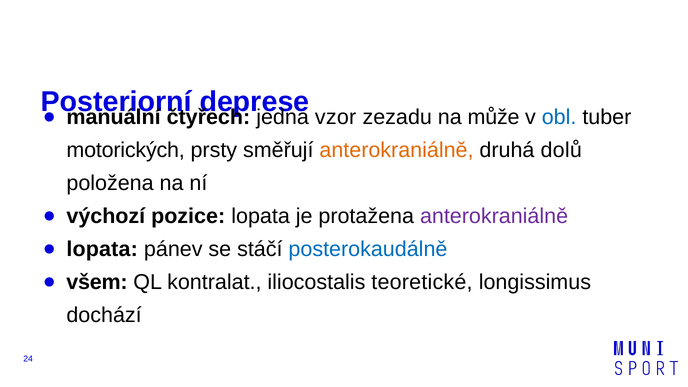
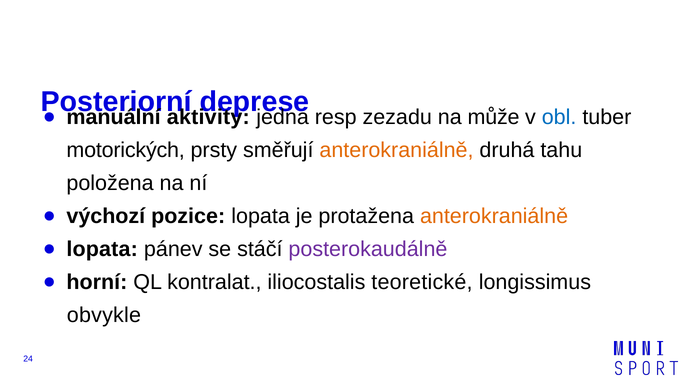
čtyřech: čtyřech -> aktivity (208, 117)
vzor: vzor -> resp (336, 117)
dolů: dolů -> tahu (561, 150)
anterokraniálně colour: purple -> orange (494, 216)
posterokaudálně colour: blue -> purple (368, 249)
všem: všem -> horní (97, 282)
dochází: dochází -> obvykle (104, 315)
